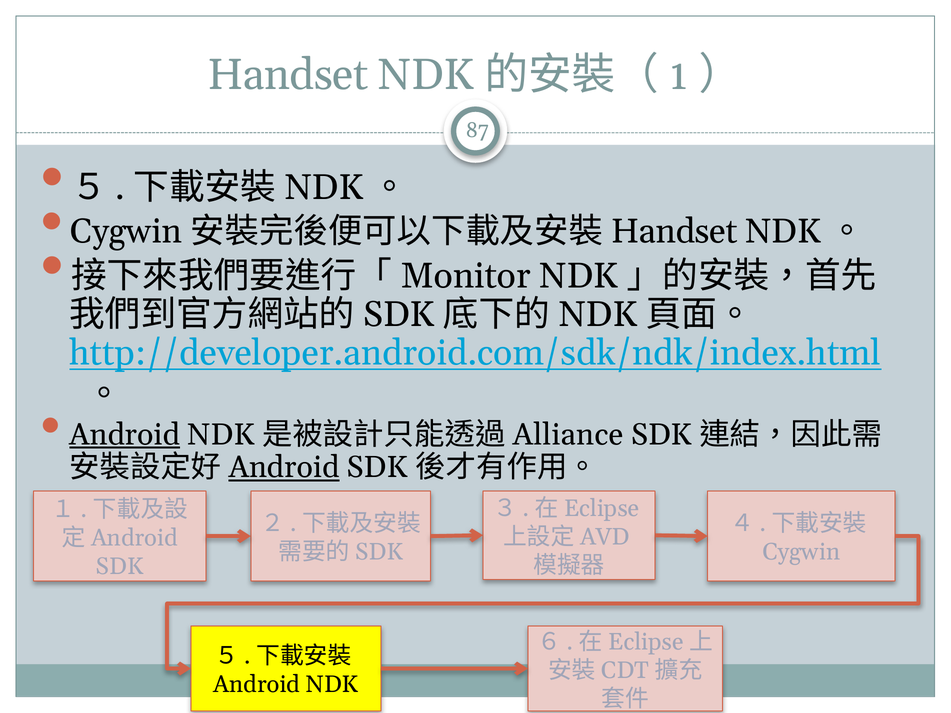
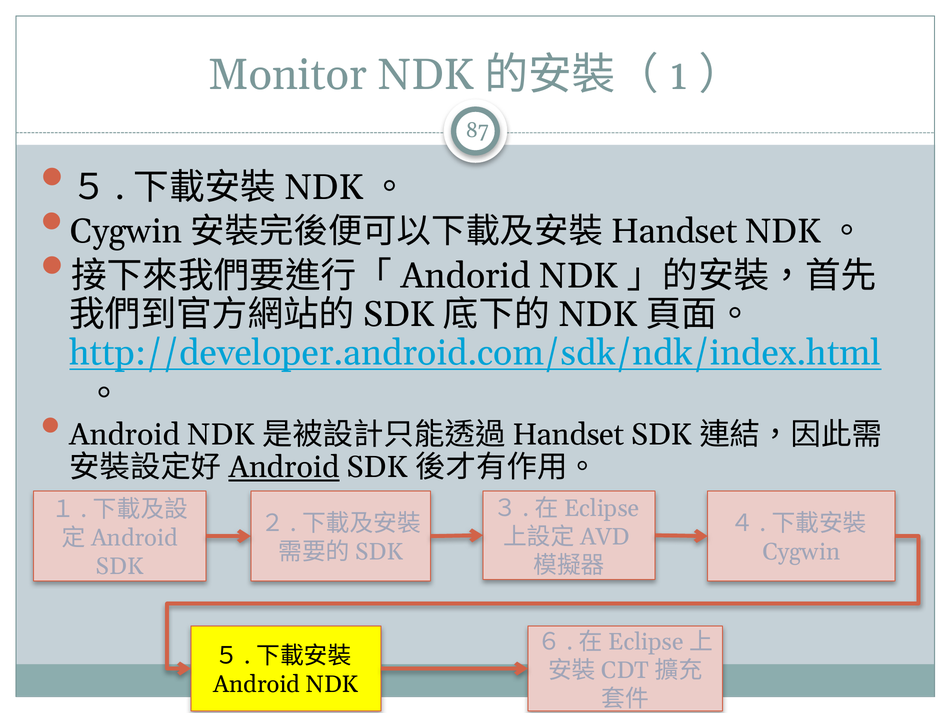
Handset: Handset -> Monitor (288, 75)
Monitor: Monitor -> Andorid (466, 276)
Android underline: present -> none (125, 435)
Alliance: Alliance -> Handset (568, 435)
